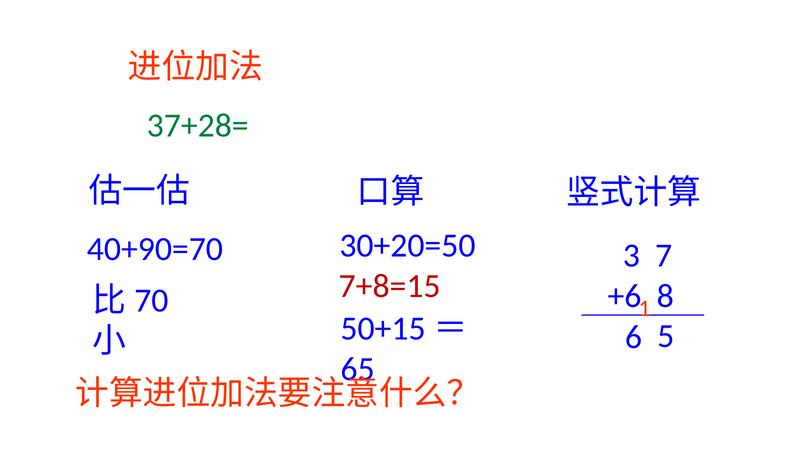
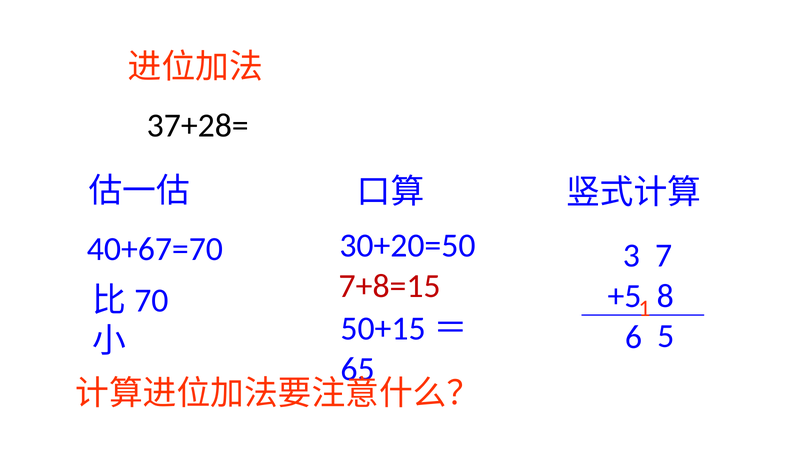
37+28= colour: green -> black (198, 126)
40+90=70: 40+90=70 -> 40+67=70 (155, 249)
+6: +6 -> +5 (625, 296)
